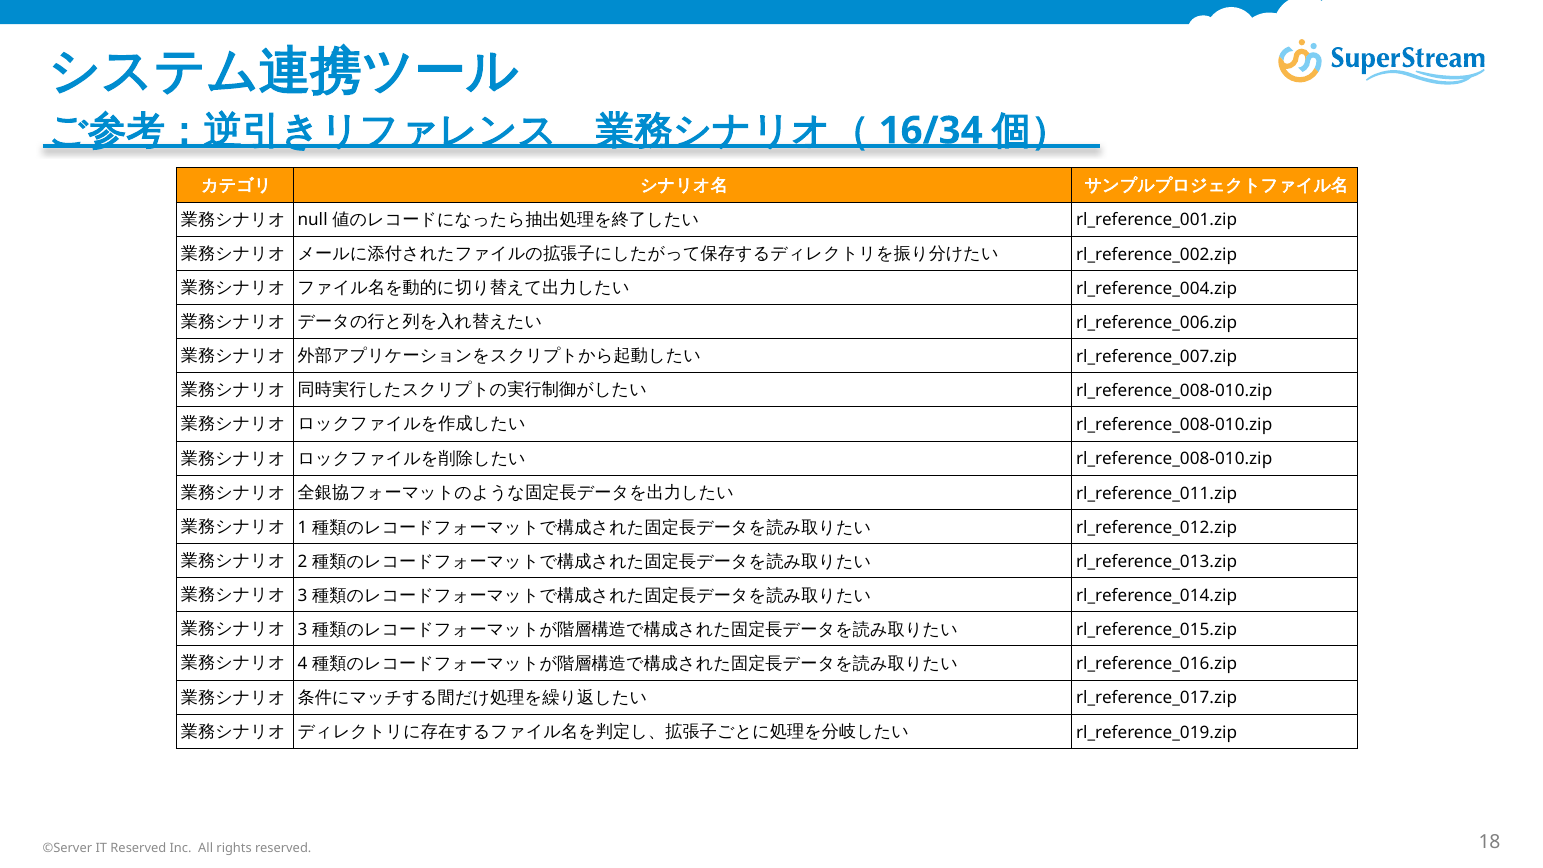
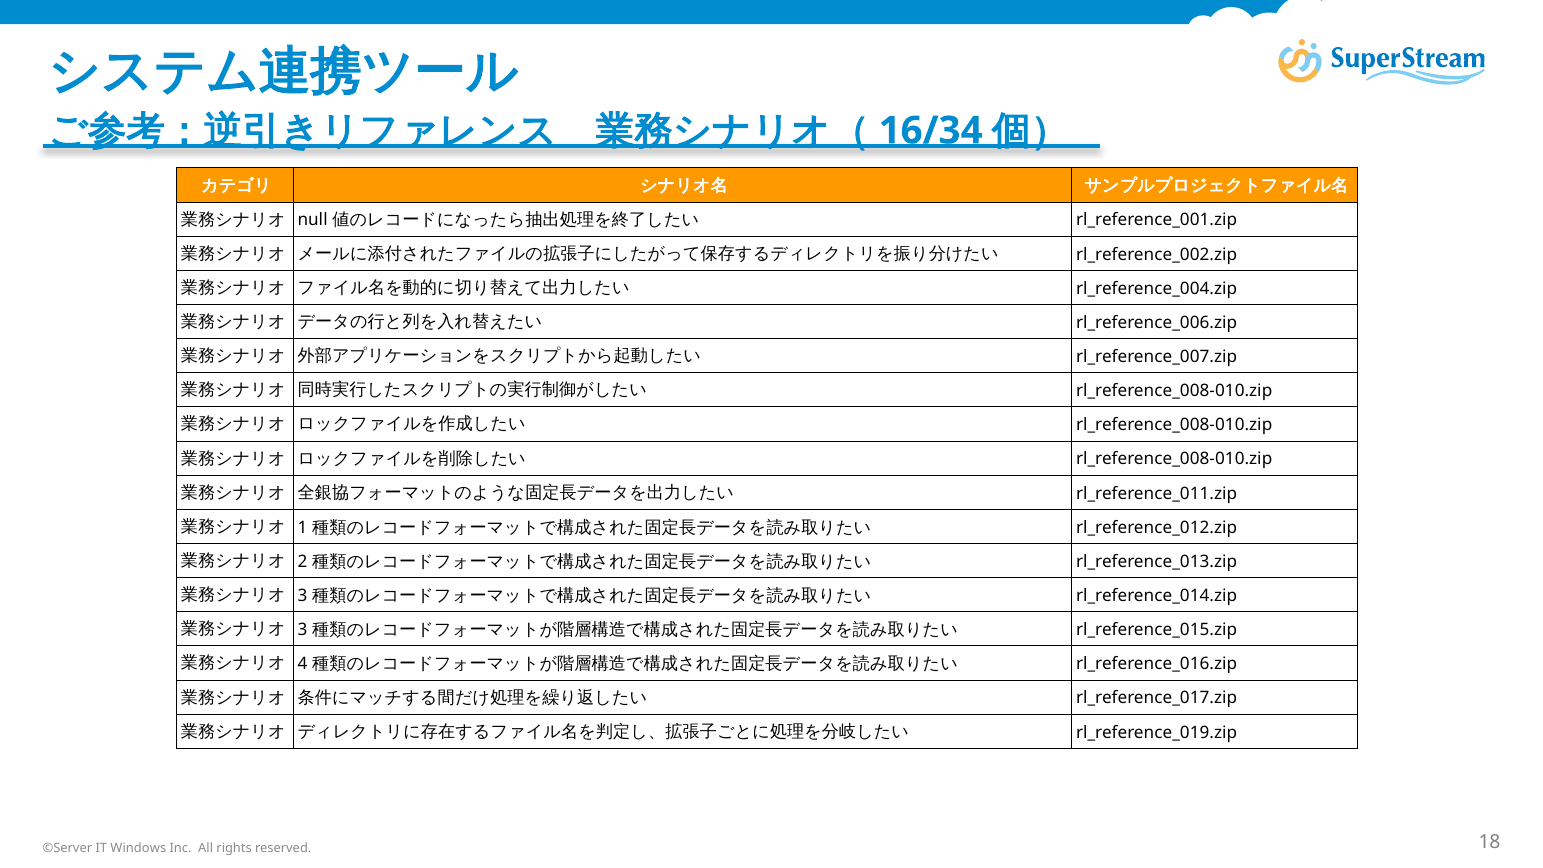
IT Reserved: Reserved -> Windows (138, 848)
